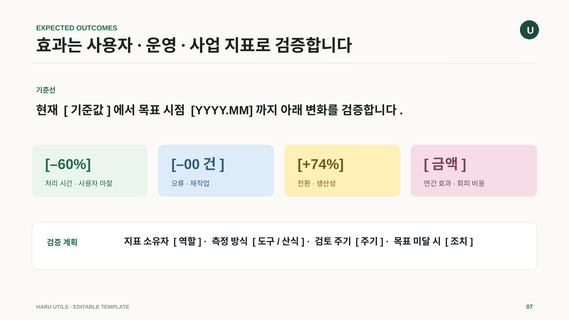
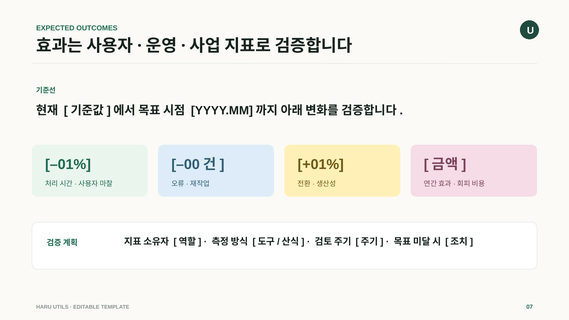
–60%: –60% -> –01% (68, 165)
+74%: +74% -> +01% (321, 165)
